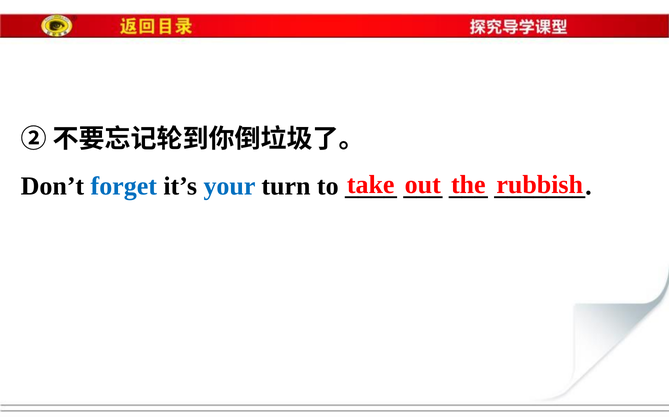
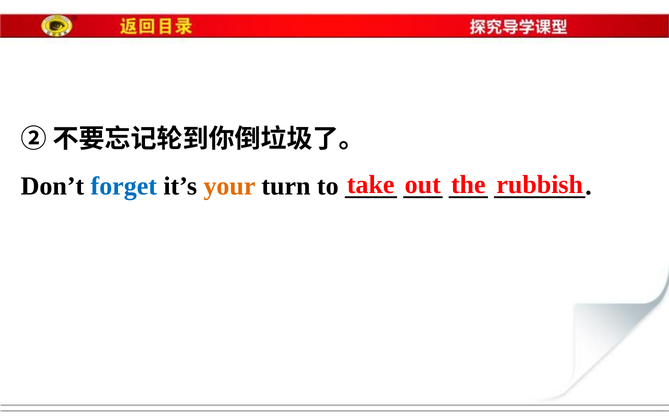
your colour: blue -> orange (229, 186)
